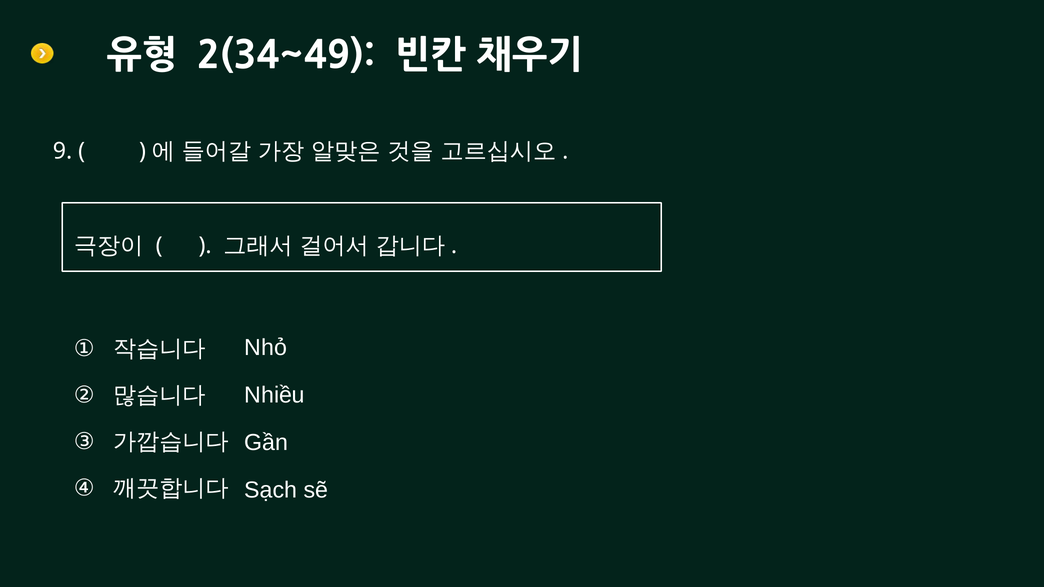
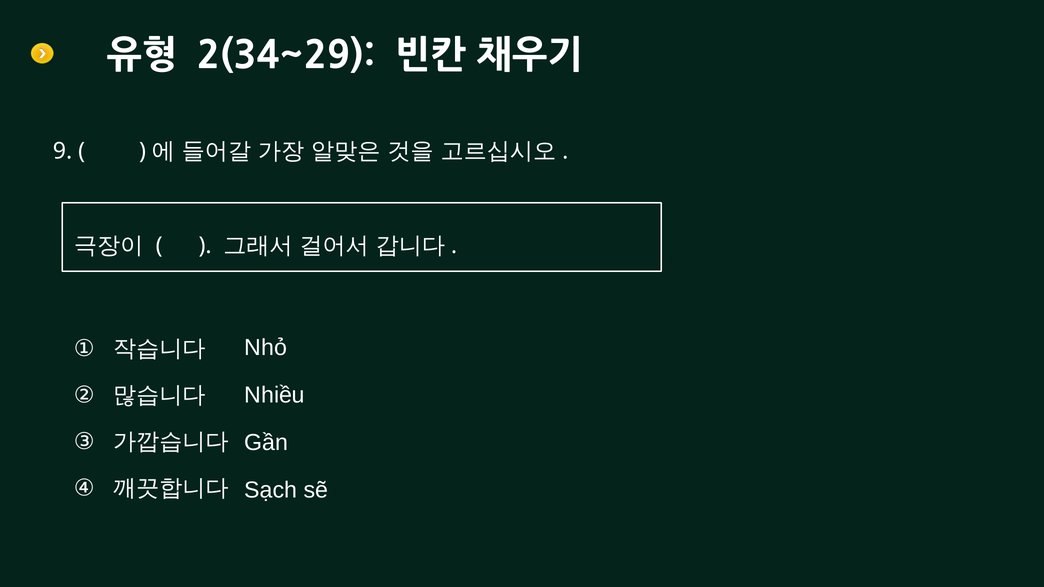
2(34~49: 2(34~49 -> 2(34~29 (286, 56)
